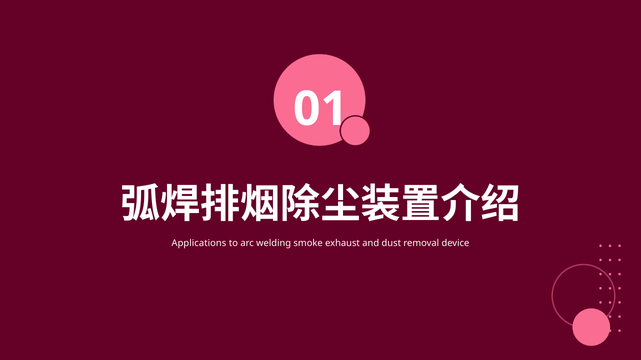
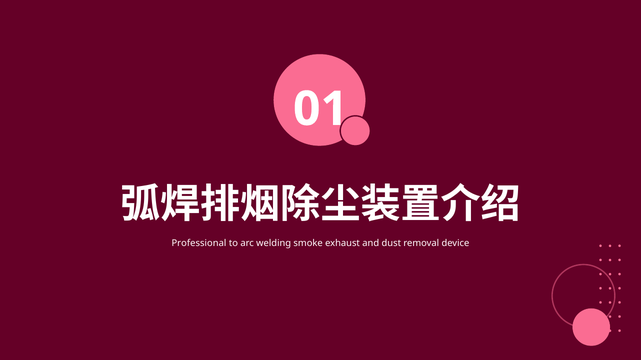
Applications: Applications -> Professional (199, 243)
